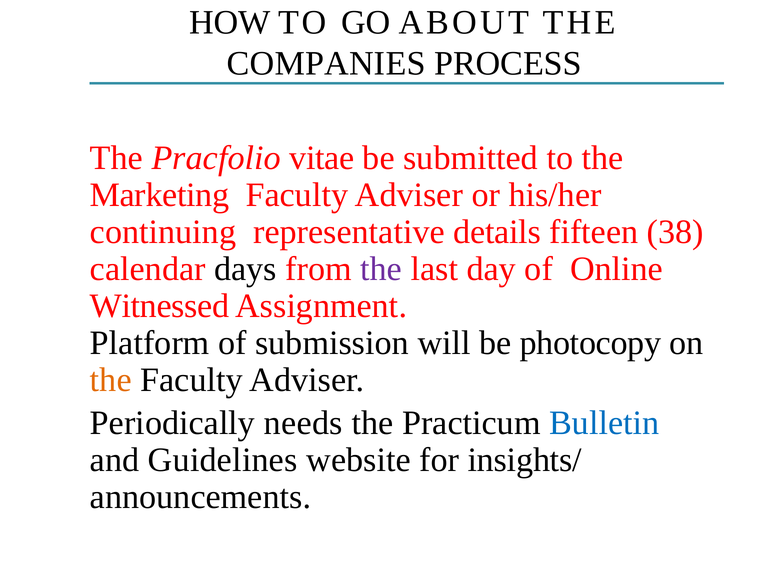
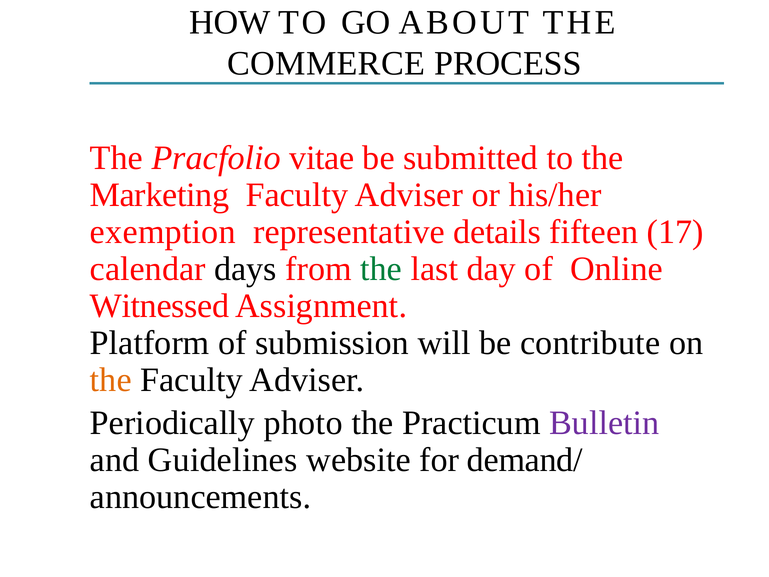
COMPANIES: COMPANIES -> COMMERCE (326, 63)
continuing: continuing -> exemption (163, 232)
38: 38 -> 17 (675, 232)
the colour: purple -> green (381, 269)
photocopy: photocopy -> contribute (590, 343)
needs: needs -> photo (303, 423)
Bulletin colour: blue -> purple (604, 423)
insights/: insights/ -> demand/ (525, 460)
